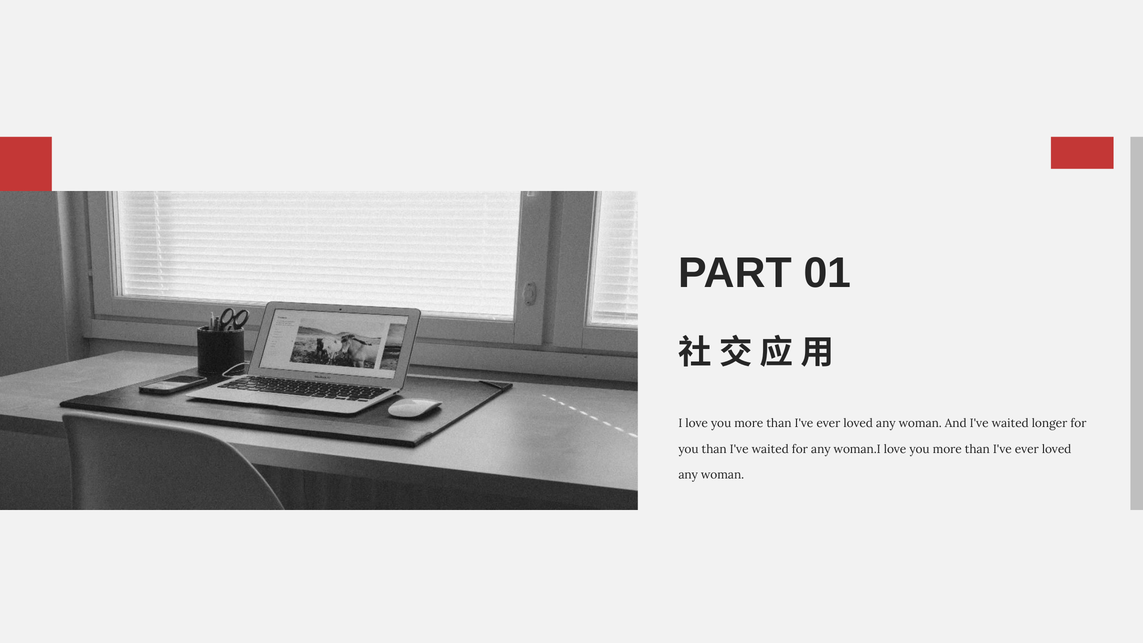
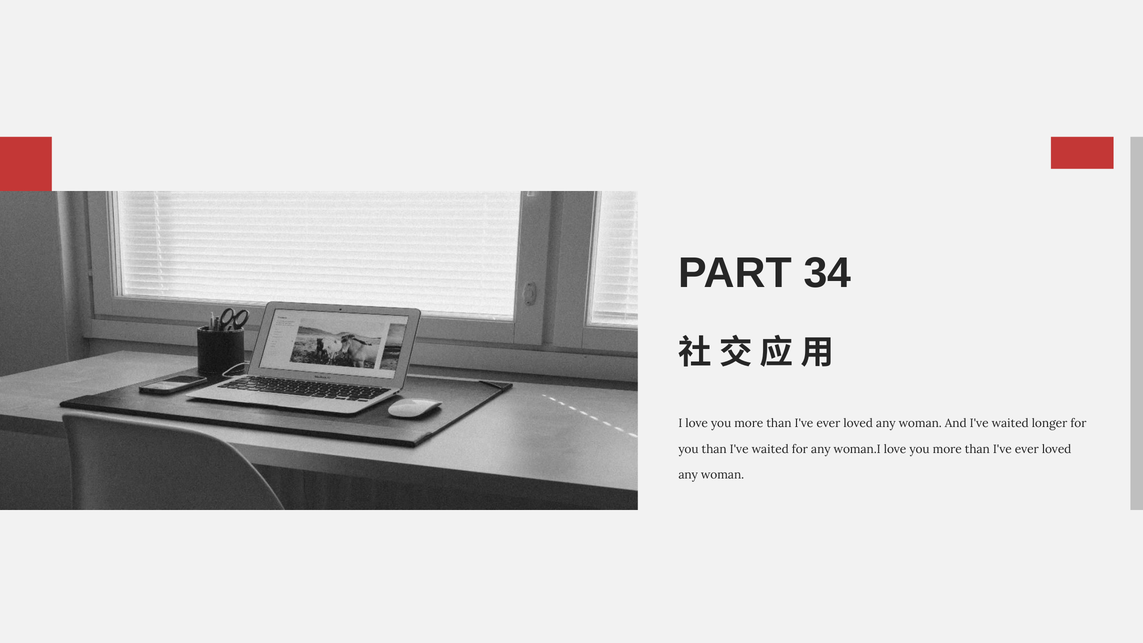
01: 01 -> 34 (827, 273)
